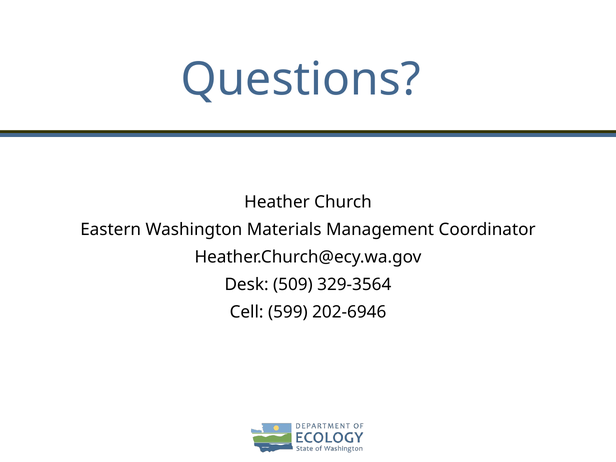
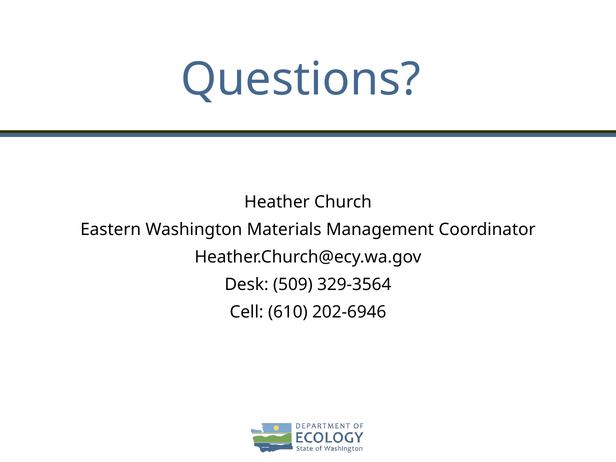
599: 599 -> 610 (288, 312)
